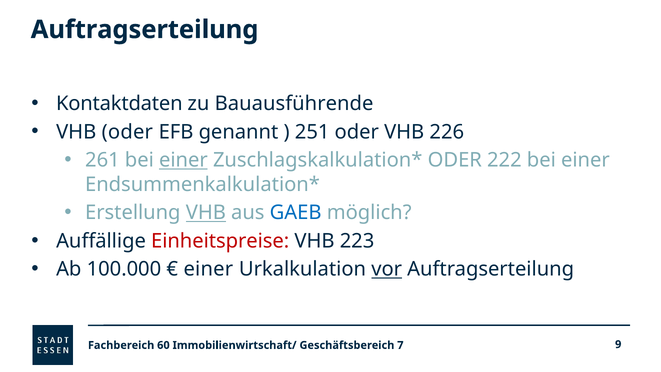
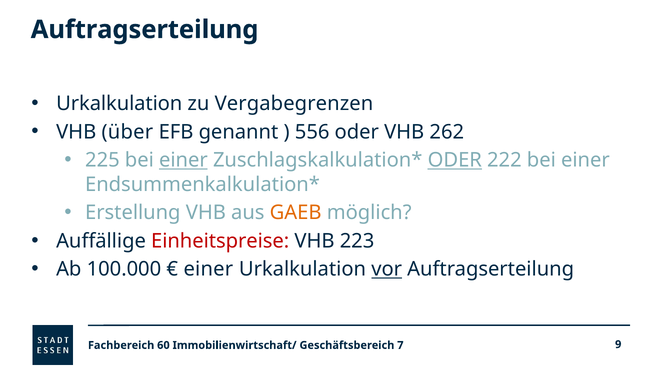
Kontaktdaten: Kontaktdaten -> Urkalkulation (119, 104)
Bauausführende: Bauausführende -> Vergabegrenzen (294, 104)
VHB oder: oder -> über (127, 132)
251: 251 -> 556 (312, 132)
226: 226 -> 262 (447, 132)
261: 261 -> 225 (102, 160)
ODER underline: none -> present (455, 160)
VHB underline: present -> none (206, 213)
GAEB colour: blue -> orange (296, 213)
